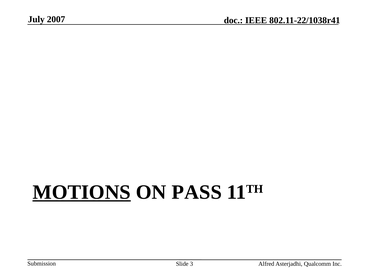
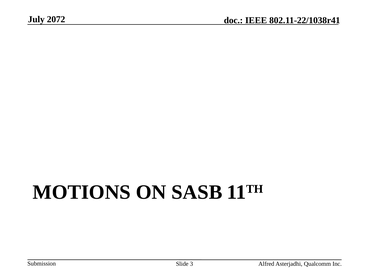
2007: 2007 -> 2072 (56, 19)
MOTIONS underline: present -> none (82, 192)
PASS: PASS -> SASB (197, 192)
